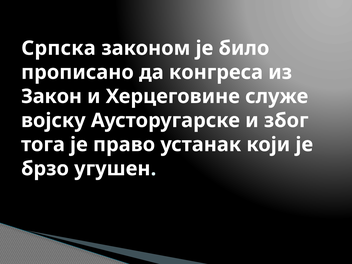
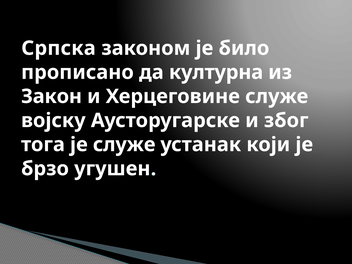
конгреса: конгреса -> културна (216, 72)
је право: право -> служе (124, 145)
